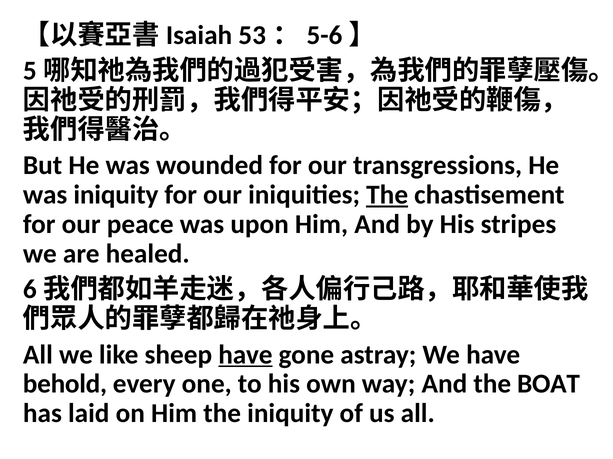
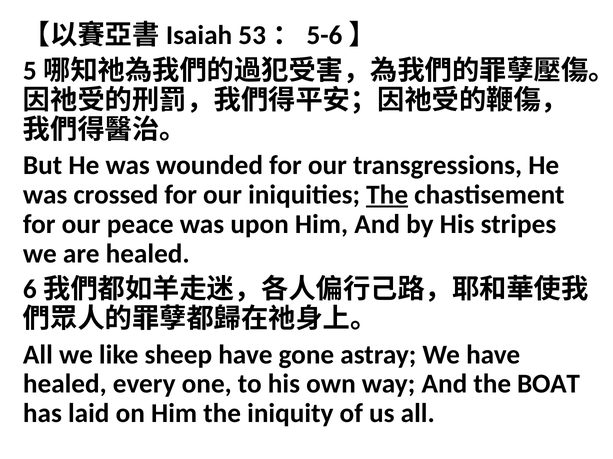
was iniquity: iniquity -> crossed (116, 195)
have underline: present -> none (245, 355)
behold: behold -> healed (65, 385)
